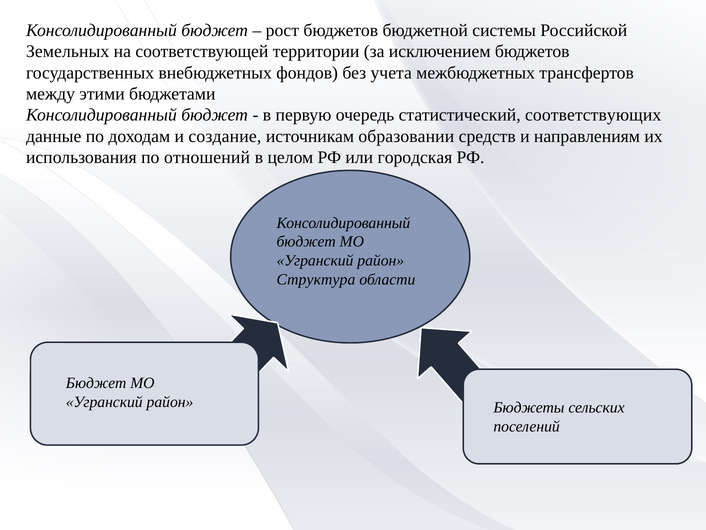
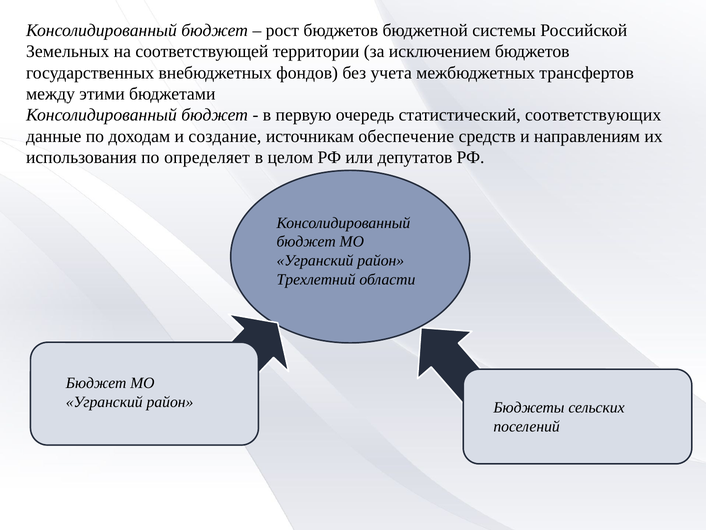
образовании: образовании -> обеспечение (406, 136)
отношений: отношений -> определяет (207, 157)
городская: городская -> депутатов (415, 157)
Структура: Структура -> Трехлетний (316, 279)
